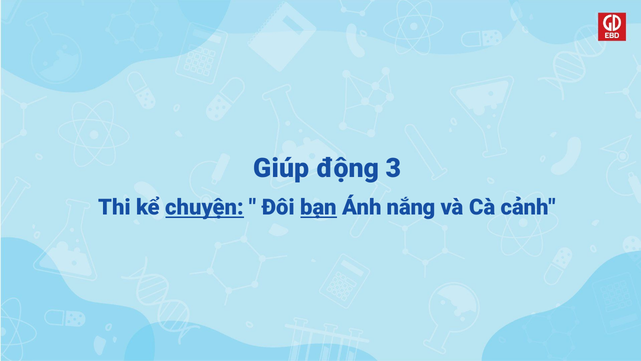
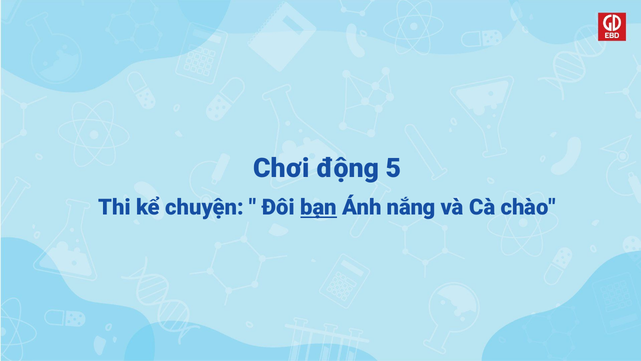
Giúp: Giúp -> Chơi (281, 168)
3: 3 -> 5 (394, 168)
chuyện underline: present -> none (205, 207)
cảnh: cảnh -> chào (528, 207)
